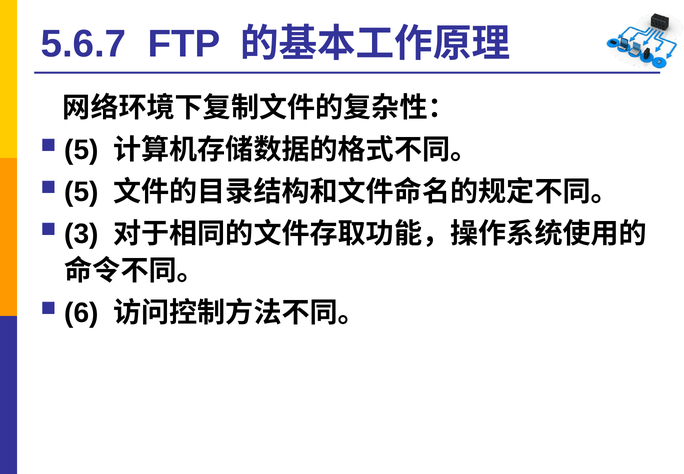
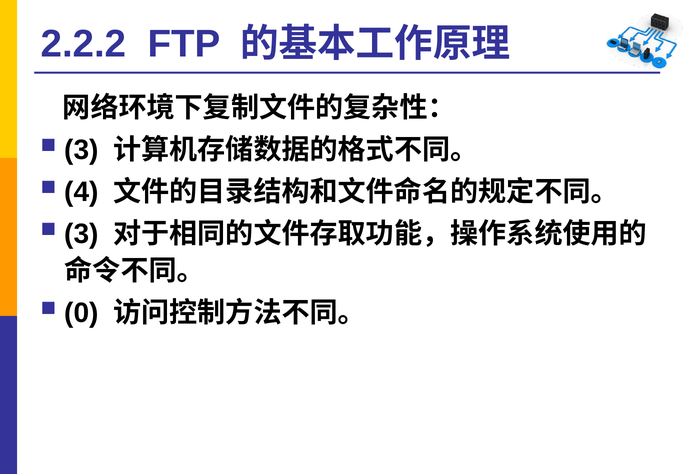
5.6.7: 5.6.7 -> 2.2.2 (83, 44)
5: 5 -> 3 (81, 150)
5: 5 -> 4 (81, 192)
6: 6 -> 0 (81, 313)
